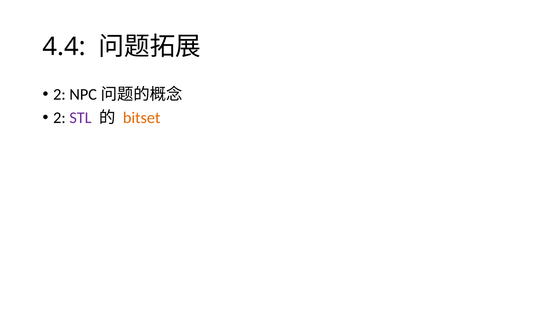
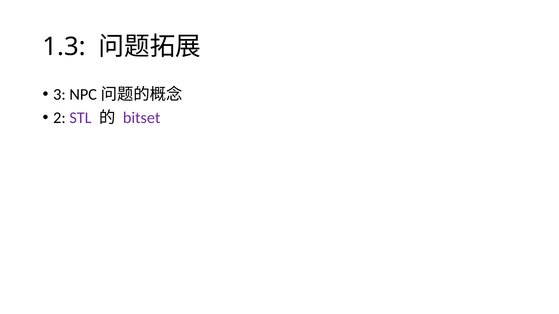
4.4: 4.4 -> 1.3 (64, 47)
2: 2 -> 3 (59, 95)
bitset colour: orange -> purple (142, 118)
